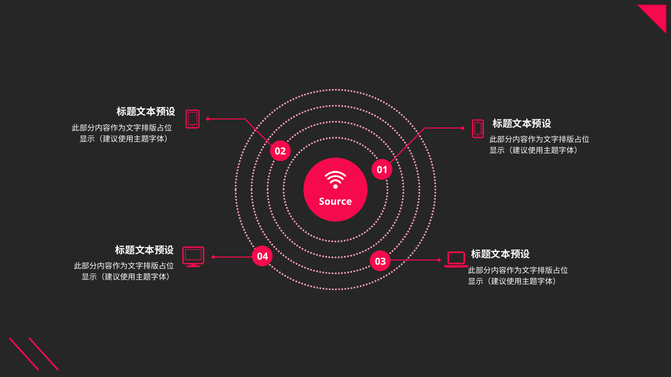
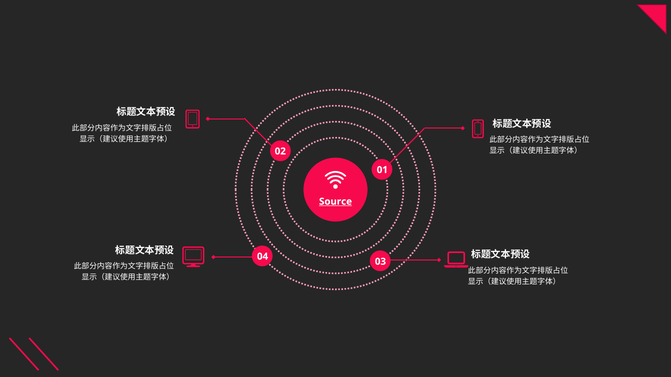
Source underline: none -> present (336, 202)
